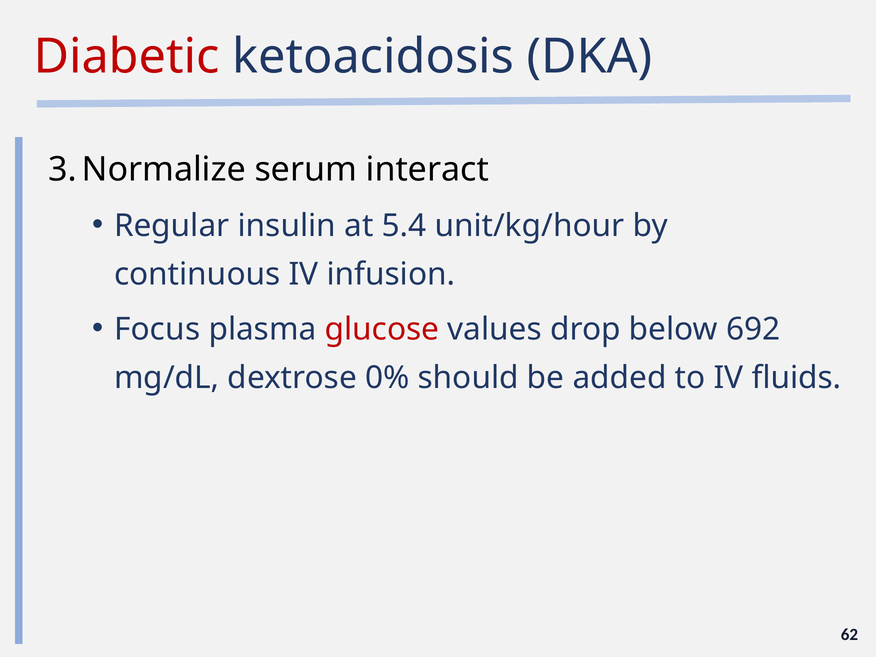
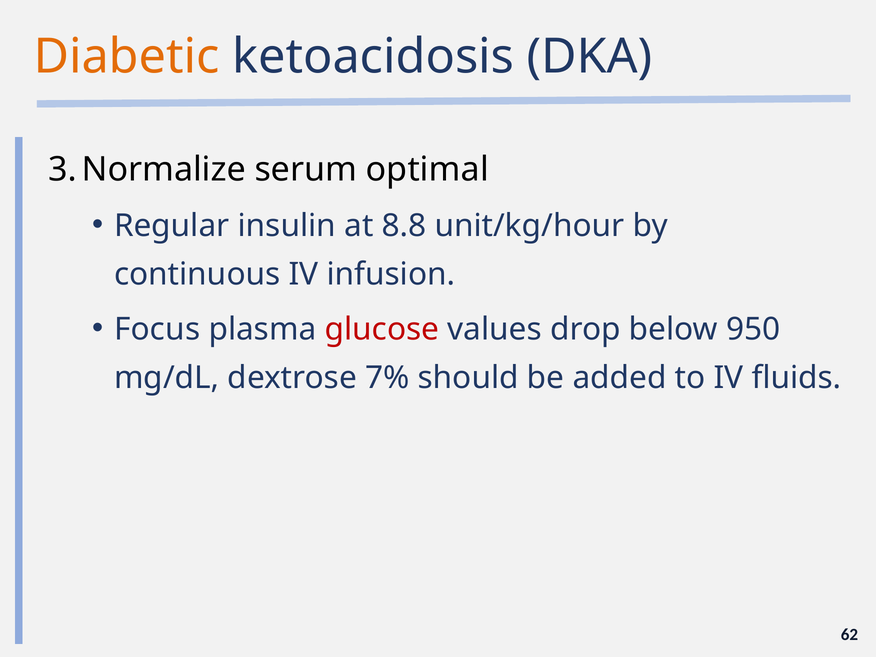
Diabetic colour: red -> orange (127, 57)
interact: interact -> optimal (427, 170)
5.4: 5.4 -> 8.8 (404, 226)
692: 692 -> 950 (753, 329)
0%: 0% -> 7% (387, 378)
